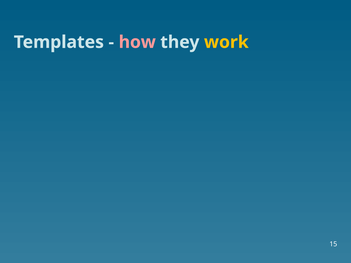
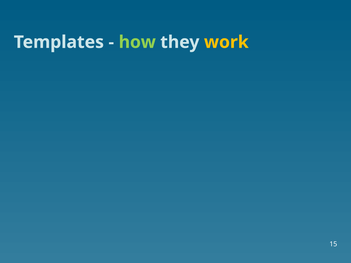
how colour: pink -> light green (137, 42)
